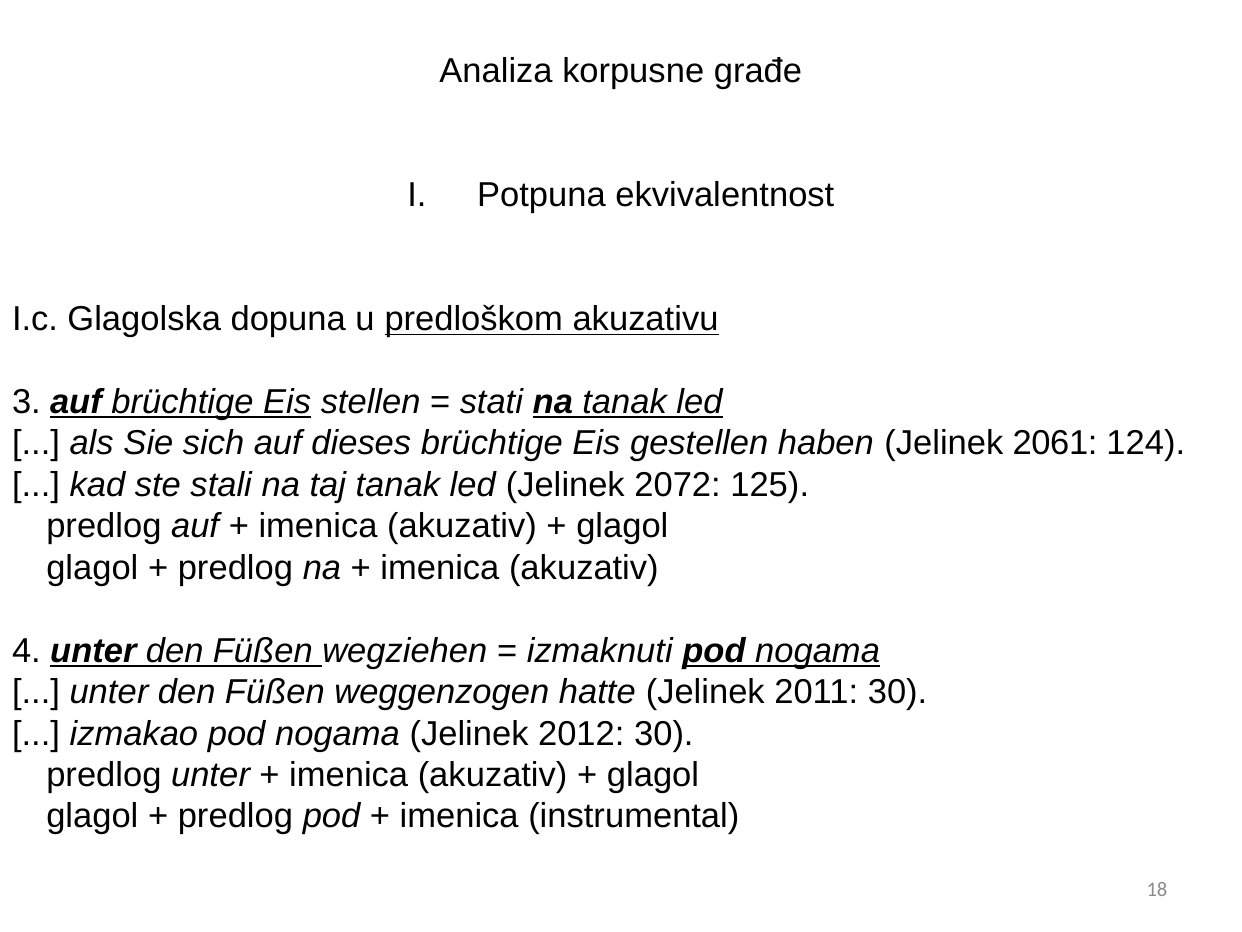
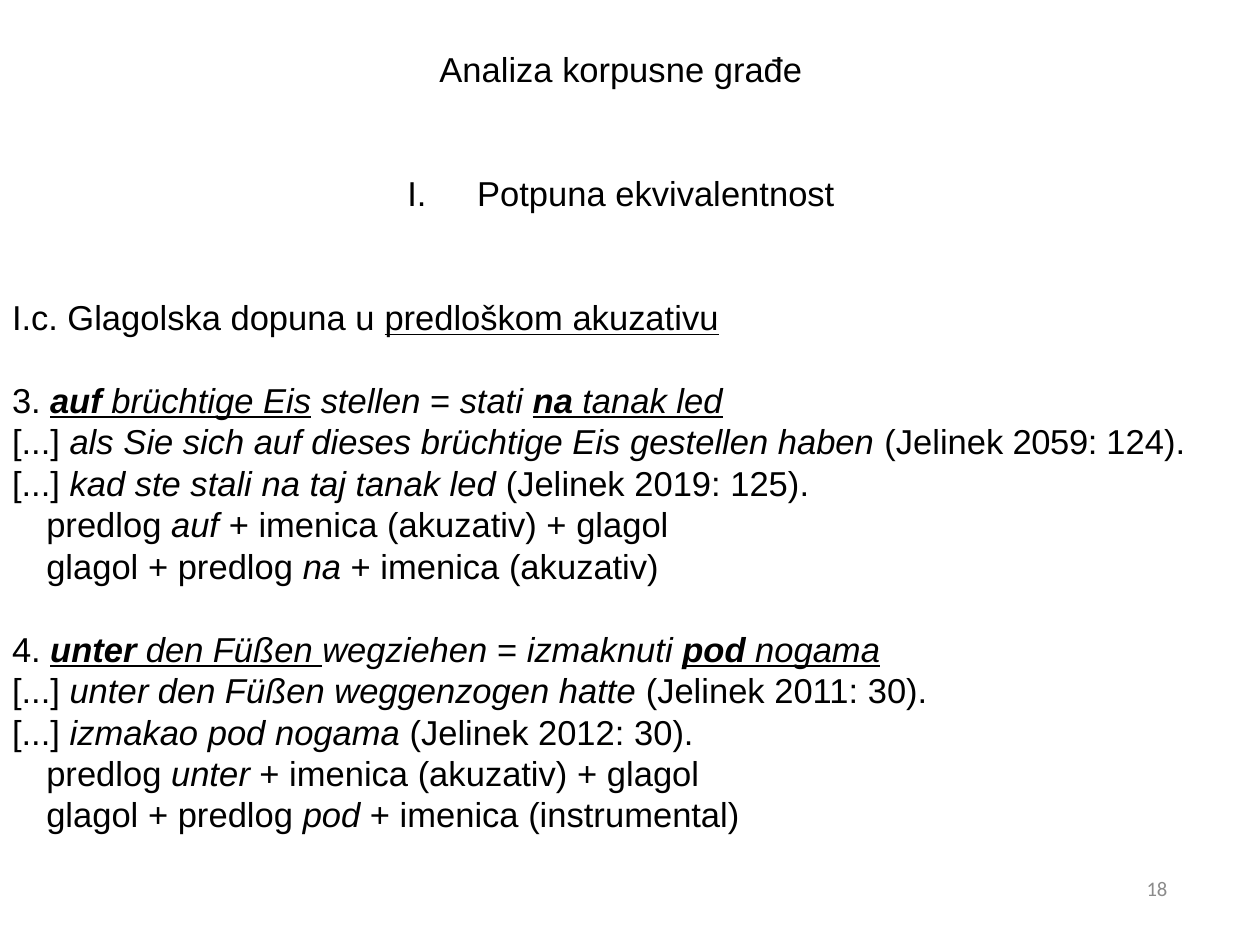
2061: 2061 -> 2059 (1055, 443)
2072: 2072 -> 2019 (678, 485)
